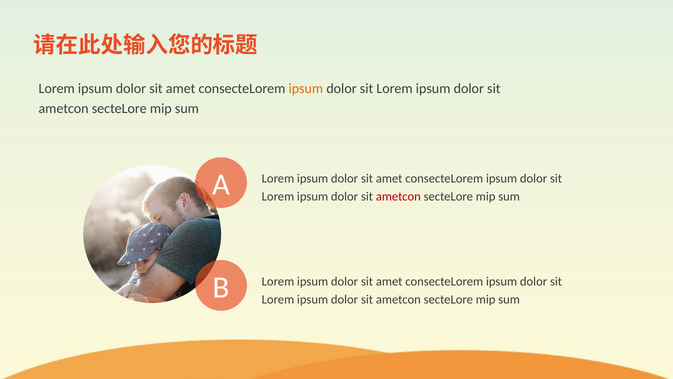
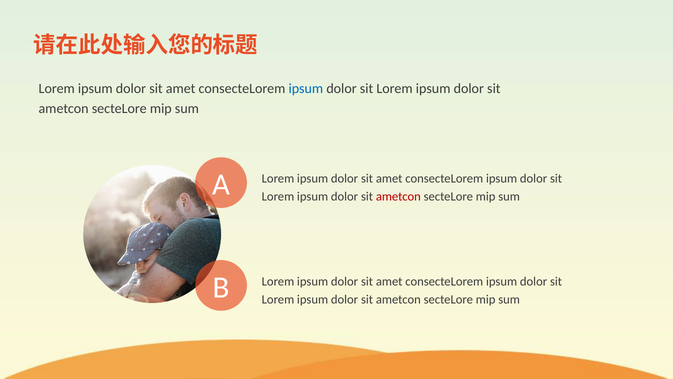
ipsum colour: orange -> blue (306, 89)
